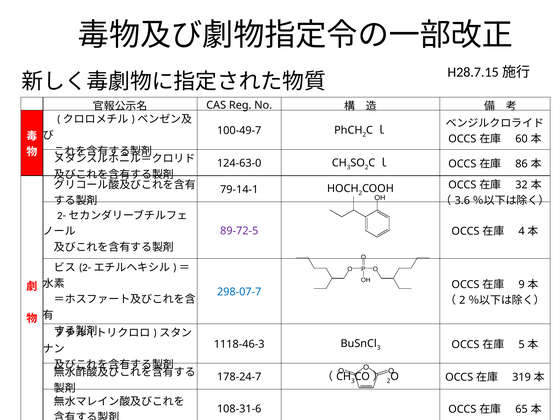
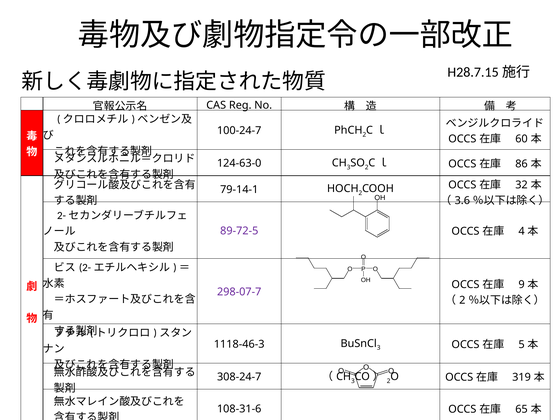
100-49-7: 100-49-7 -> 100-24-7 (239, 131)
298-07-7 colour: blue -> purple (239, 292)
178-24-7: 178-24-7 -> 308-24-7 (239, 377)
